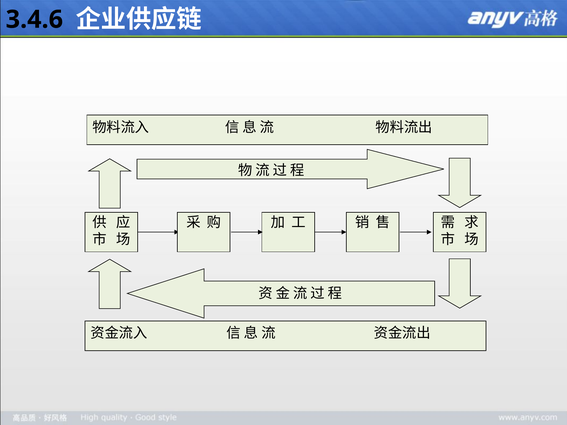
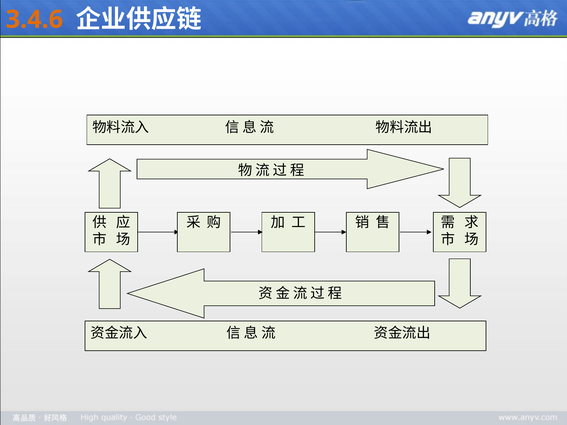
3.4.6 colour: black -> orange (34, 19)
